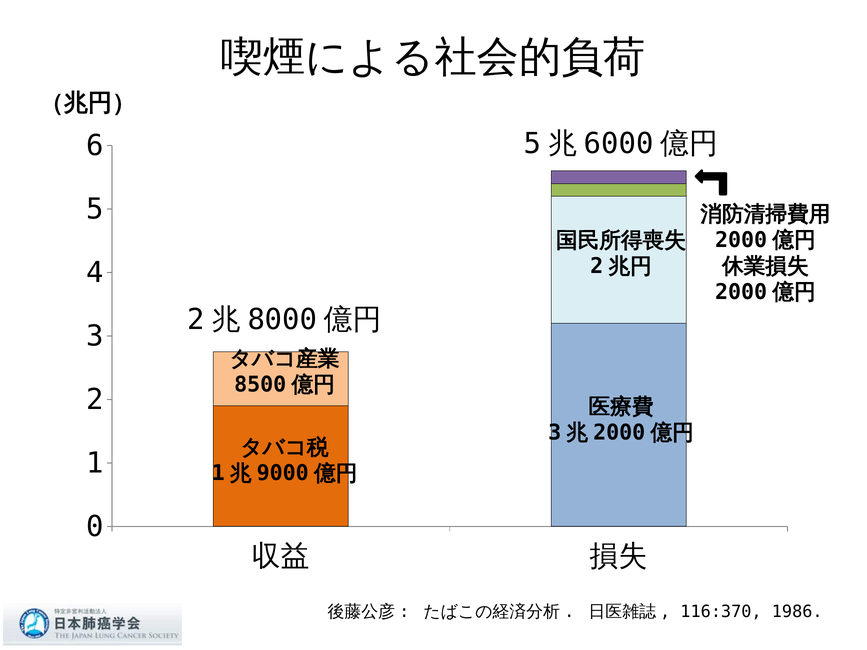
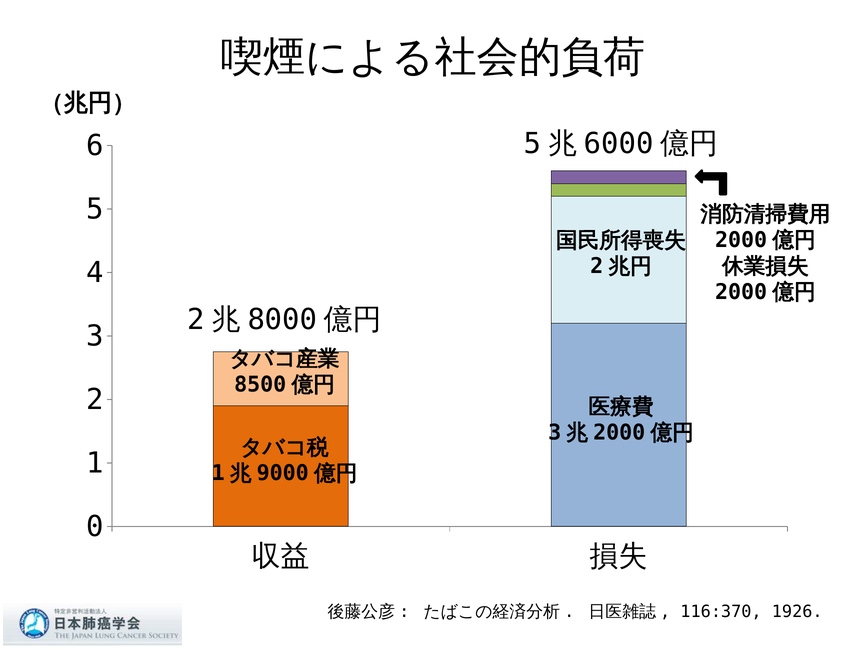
1986: 1986 -> 1926 (797, 612)
